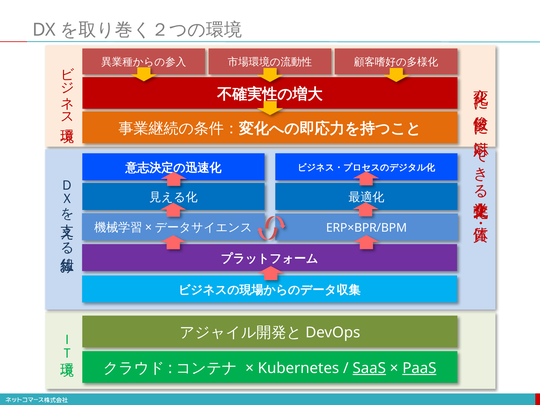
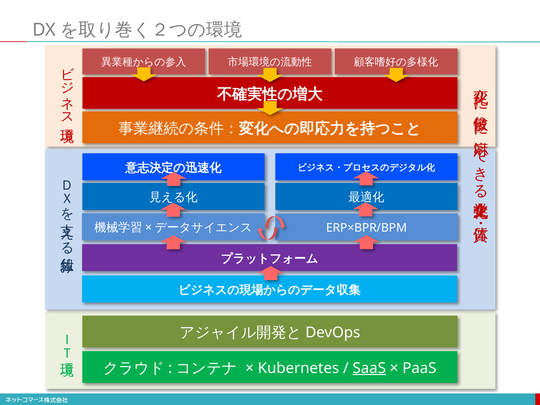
PaaS underline: present -> none (419, 368)
